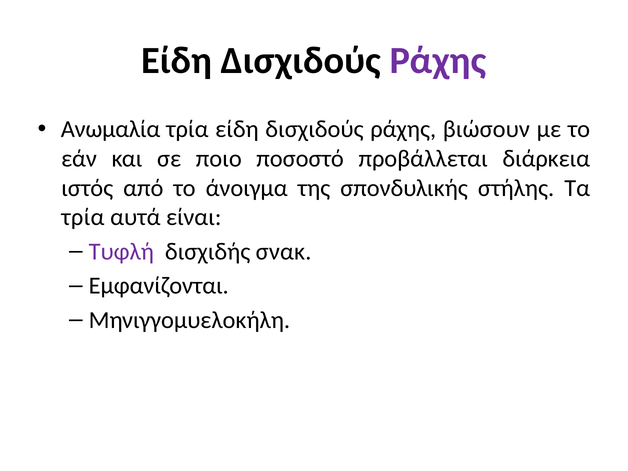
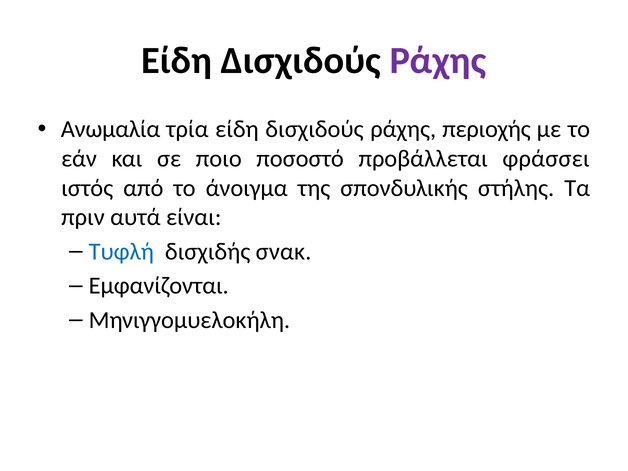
βιώσουν: βιώσουν -> περιοχής (487, 129)
διάρκεια: διάρκεια -> φράσσει (546, 159)
τρία: τρία -> πριν (83, 217)
Τυφλή colour: purple -> blue (121, 252)
